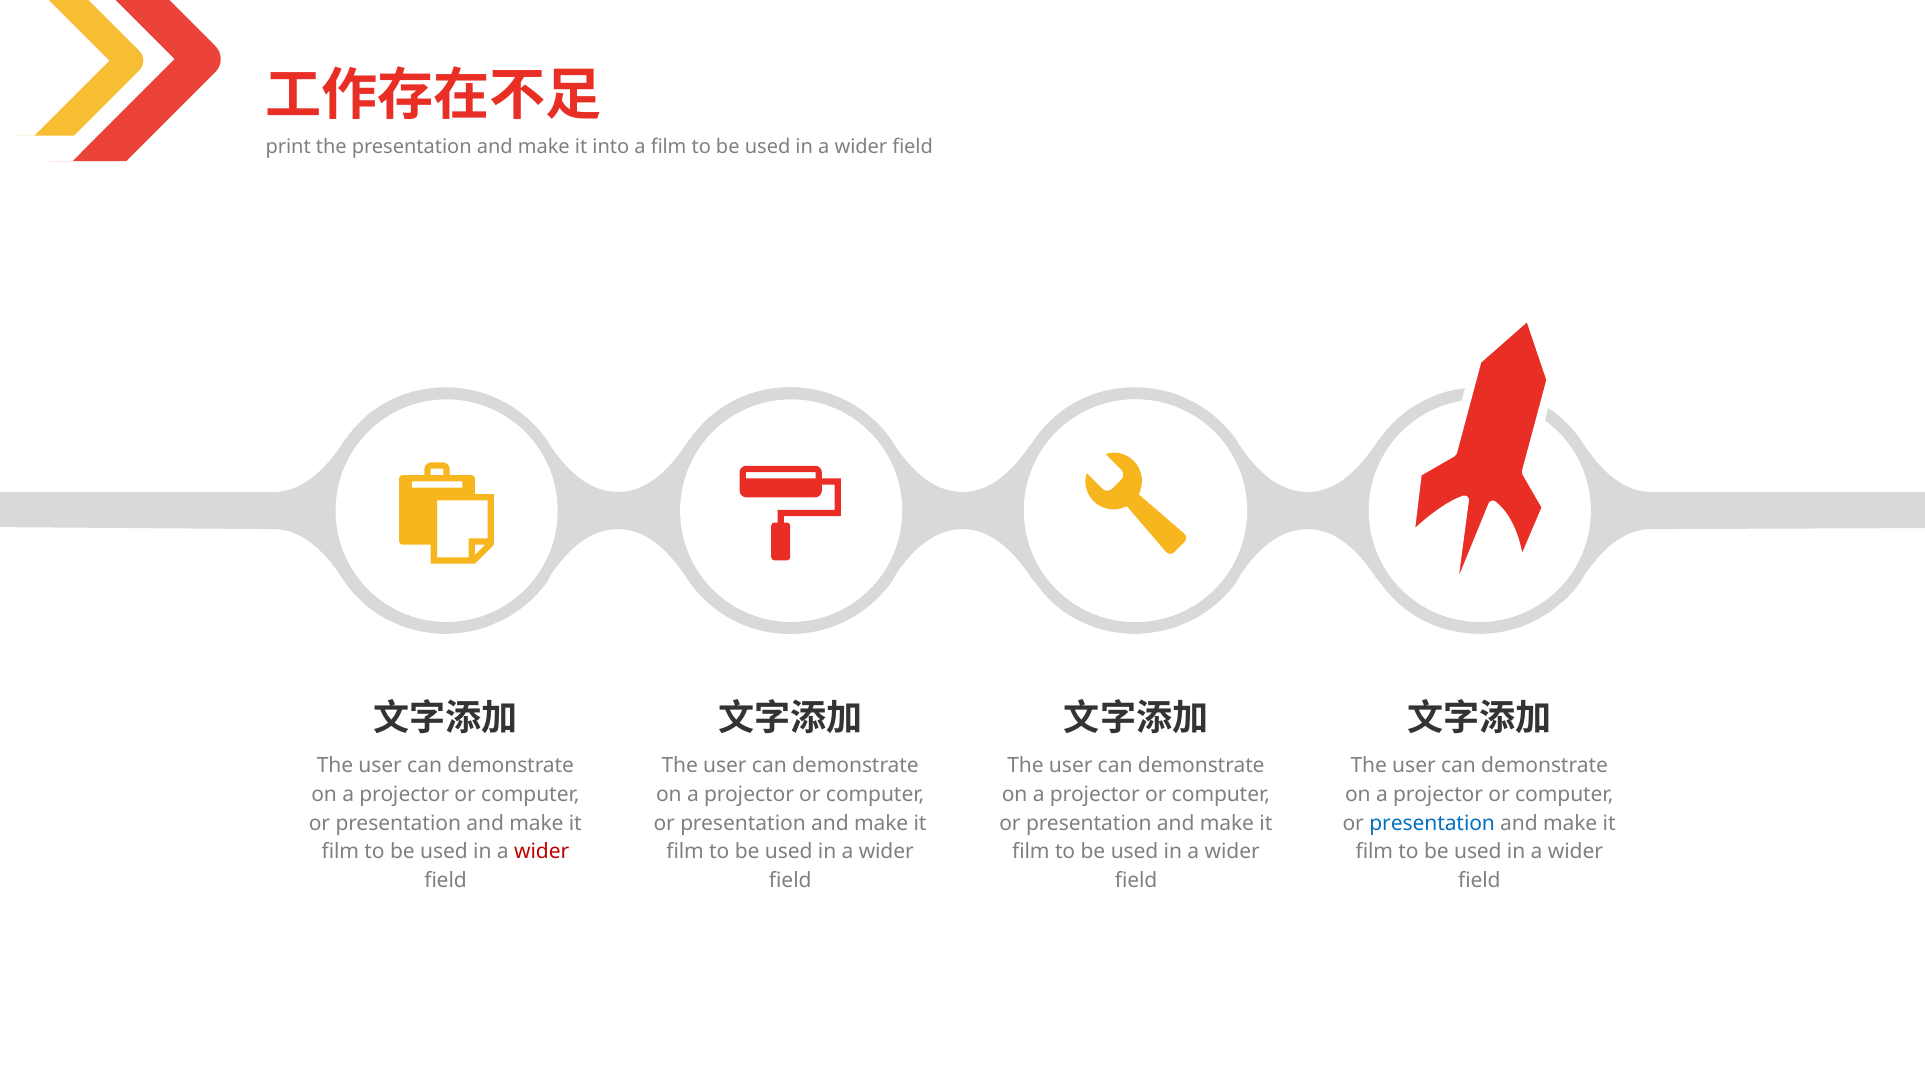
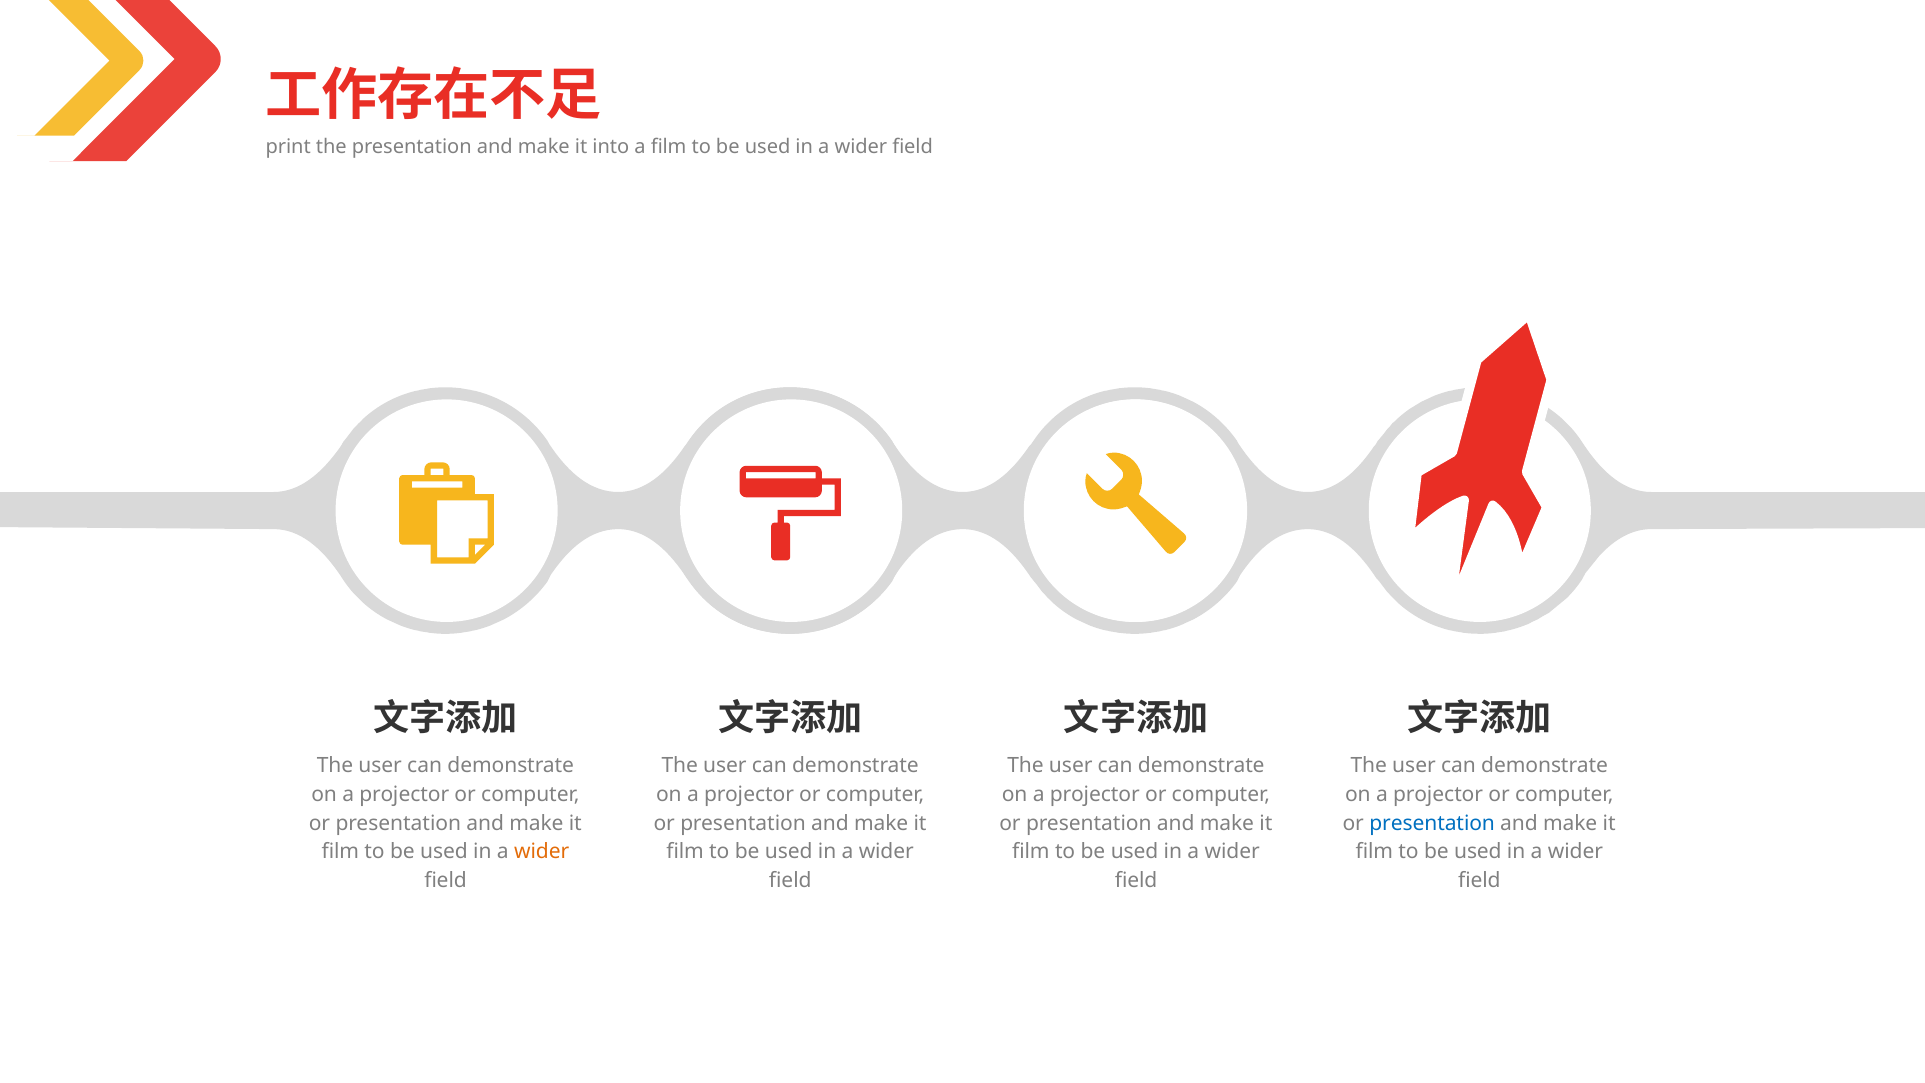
wider colour: red -> orange (542, 852)
